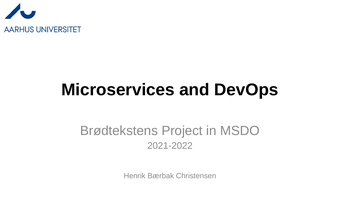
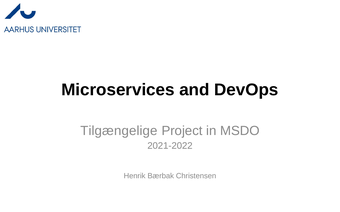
Brødtekstens: Brødtekstens -> Tilgængelige (119, 131)
